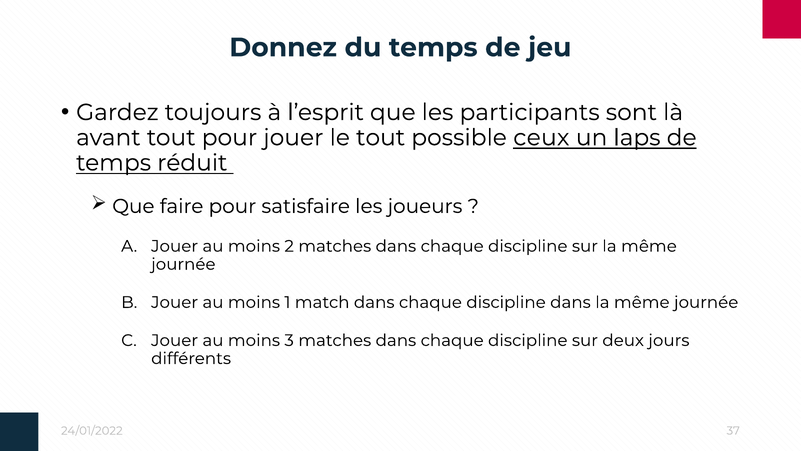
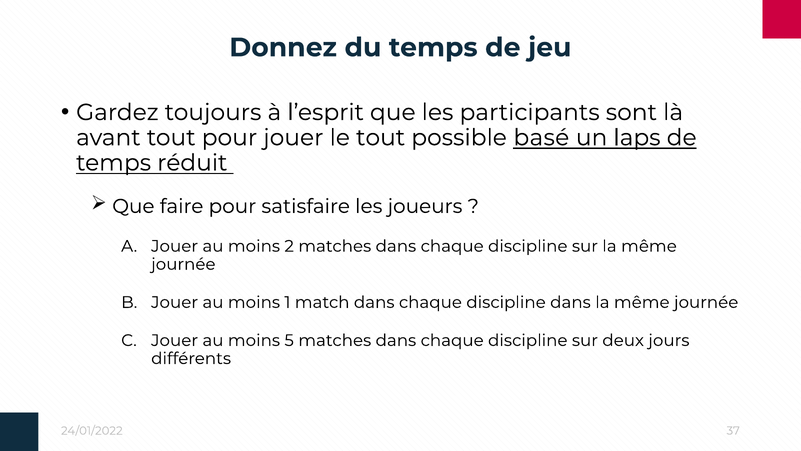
ceux: ceux -> basé (541, 137)
3: 3 -> 5 (289, 340)
